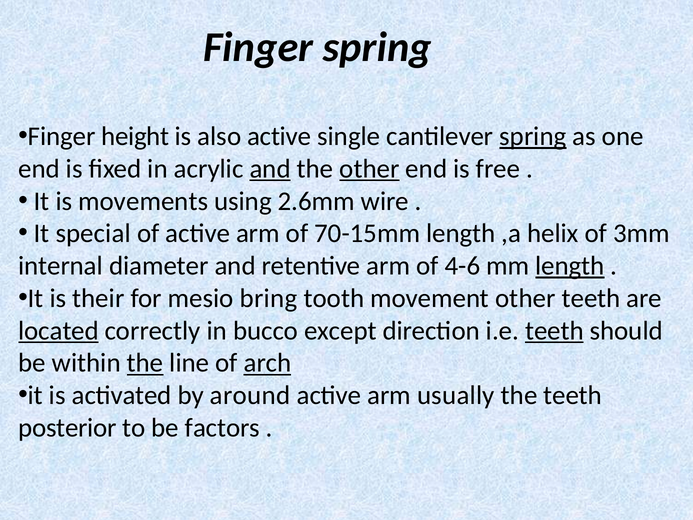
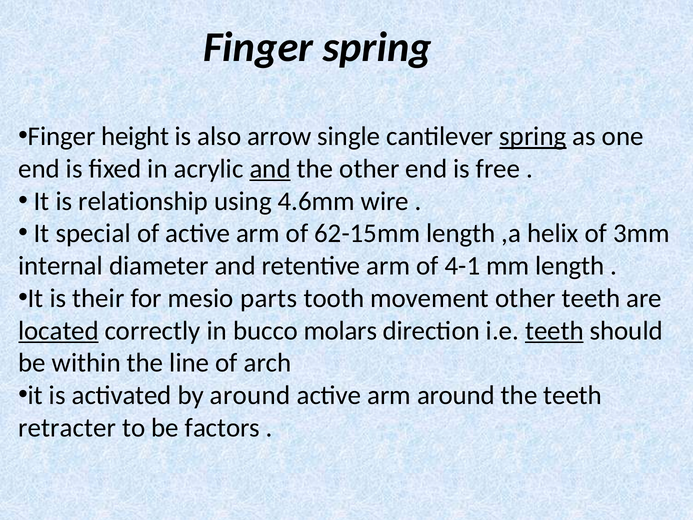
also active: active -> arrow (279, 136)
other underline: present -> none (369, 169)
movements: movements -> relationship (143, 201)
2.6mm: 2.6mm -> 4.6mm (316, 201)
70-15mm: 70-15mm -> 62-15mm (367, 233)
4-6: 4-6 -> 4-1 (462, 266)
length underline: present -> none (570, 266)
bring: bring -> parts (269, 298)
except: except -> molars (340, 330)
the underline: present -> none (145, 363)
arch underline: present -> none (267, 363)
arm usually: usually -> around (456, 395)
posterior: posterior -> retracter (67, 428)
